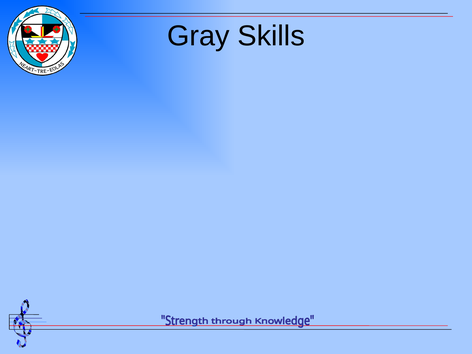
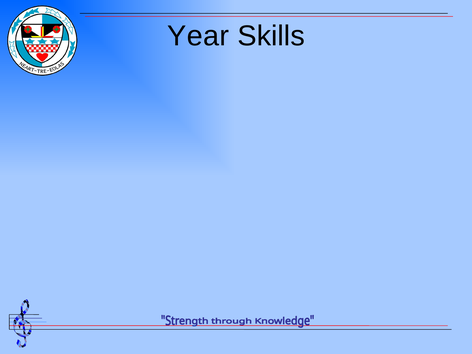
Gray: Gray -> Year (198, 36)
